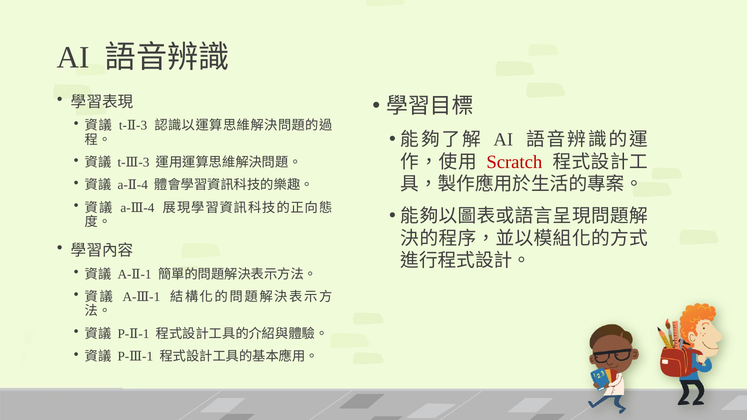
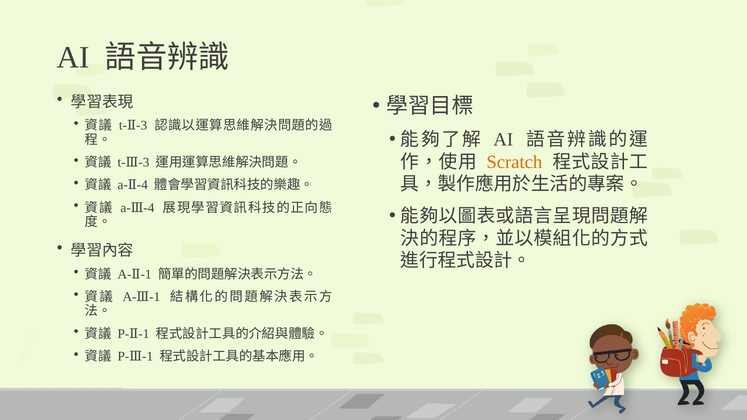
Scratch colour: red -> orange (514, 162)
